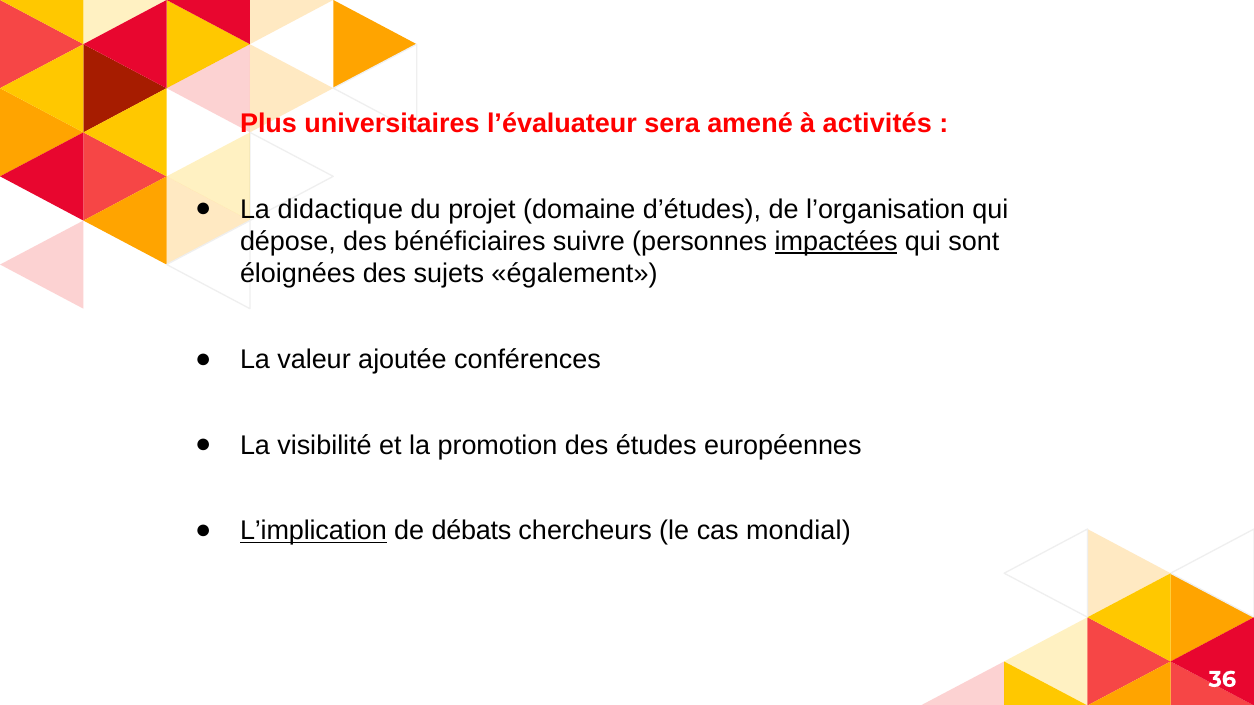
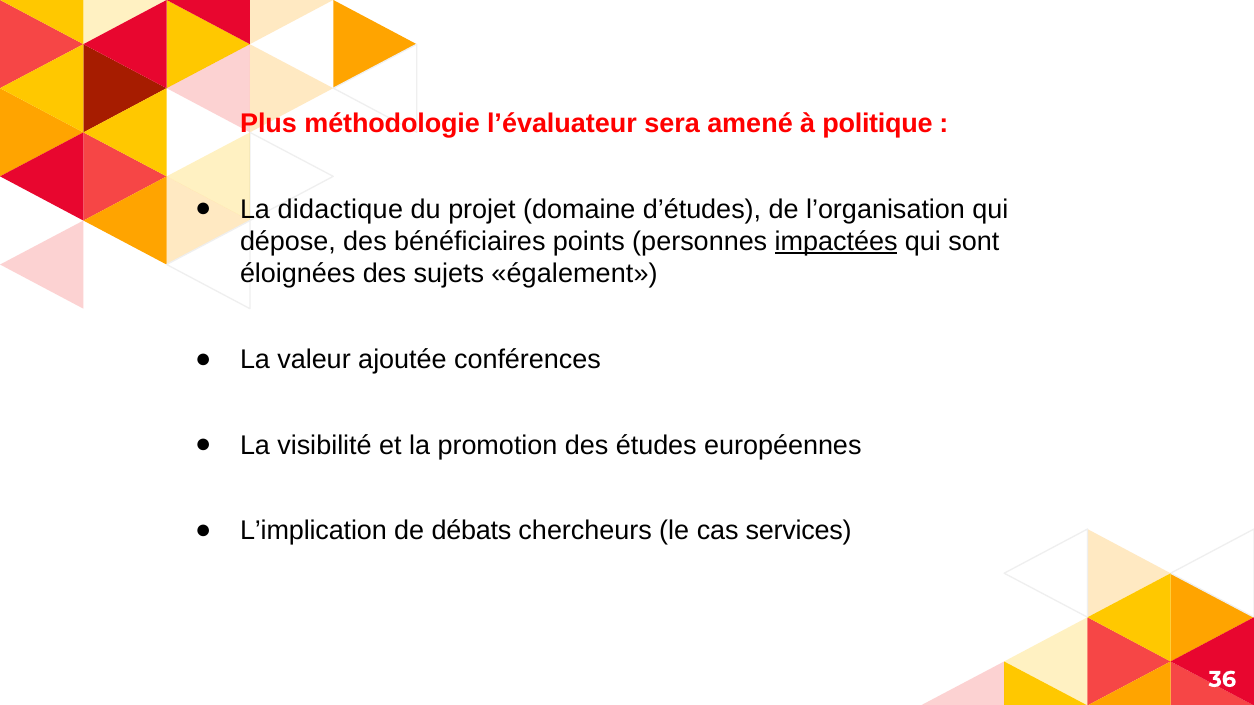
universitaires: universitaires -> méthodologie (392, 124)
activités: activités -> politique (877, 124)
suivre: suivre -> points (589, 242)
L’implication underline: present -> none (313, 531)
mondial: mondial -> services (799, 531)
